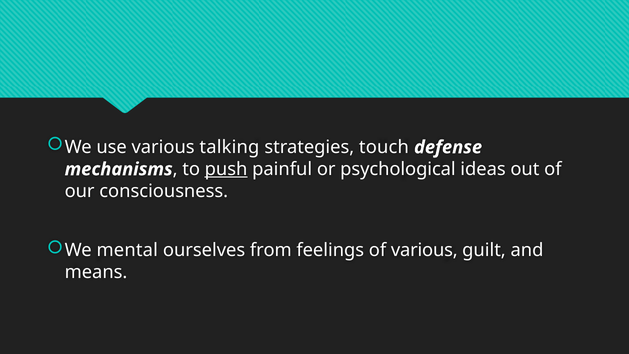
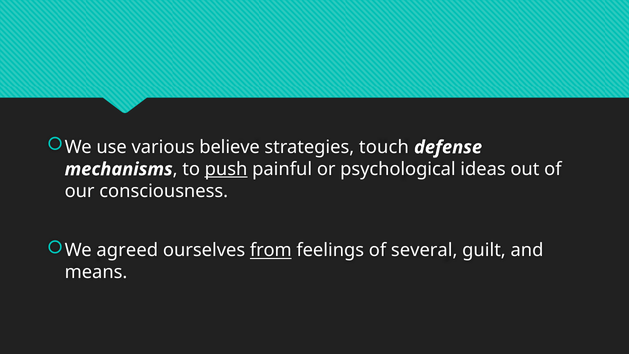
talking: talking -> believe (230, 147)
mental: mental -> agreed (127, 250)
from underline: none -> present (271, 250)
of various: various -> several (424, 250)
